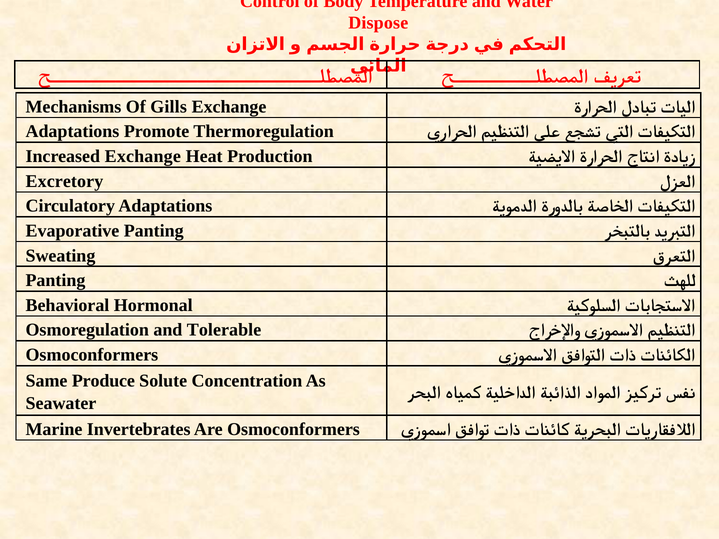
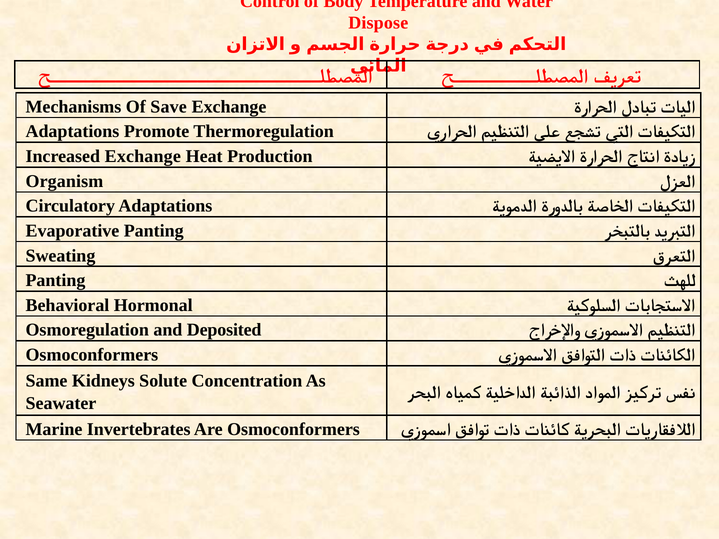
Gills: Gills -> Save (169, 107)
Excretory: Excretory -> Organism (64, 181)
Tolerable: Tolerable -> Deposited (224, 330)
Produce: Produce -> Kidneys (103, 381)
